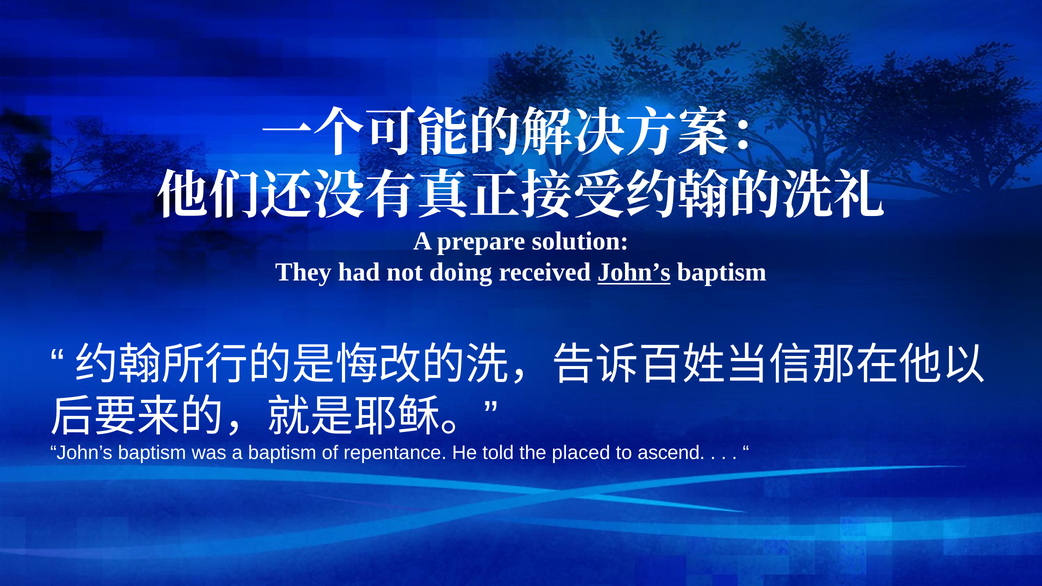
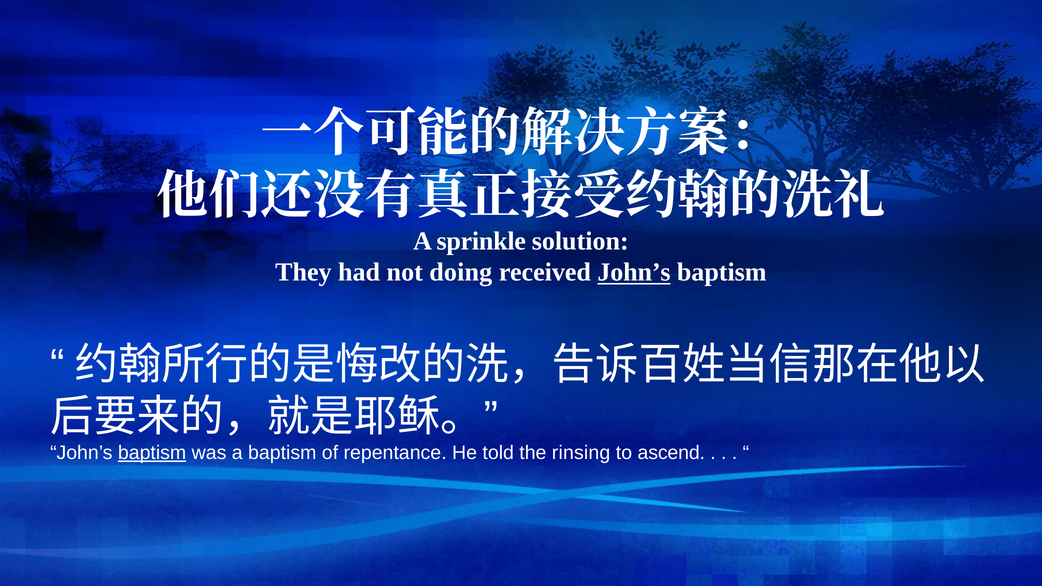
prepare: prepare -> sprinkle (481, 241)
baptism underline: none -> present (152, 453)
placed: placed -> rinsing (581, 453)
